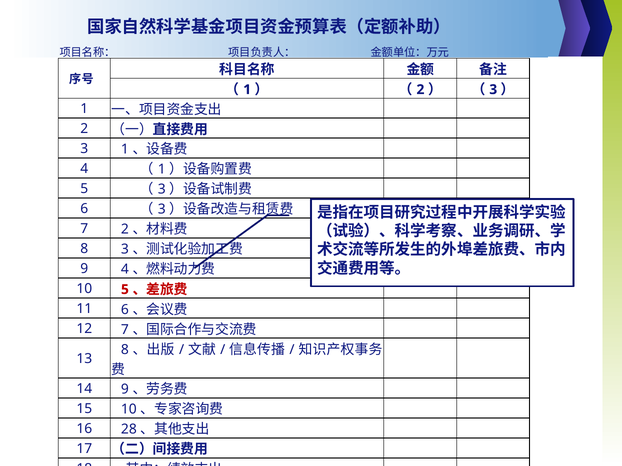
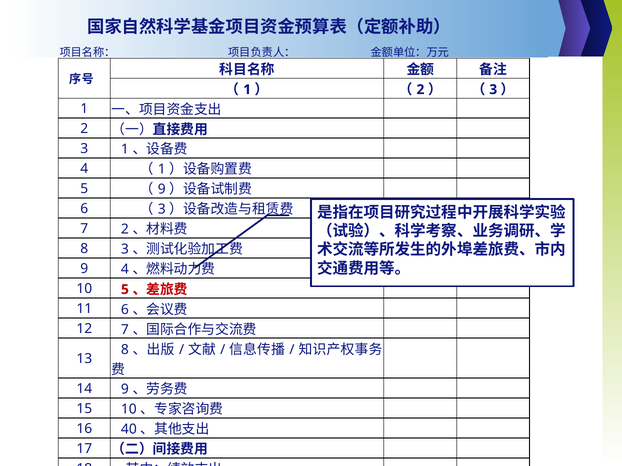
3: 3 -> 9 (162, 190)
28: 28 -> 40 (129, 430)
